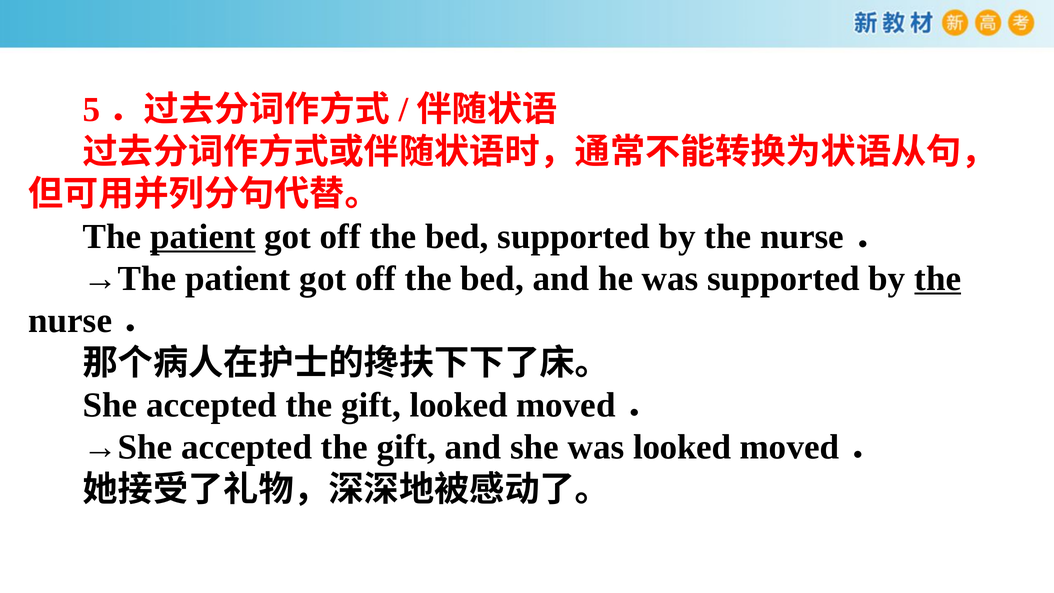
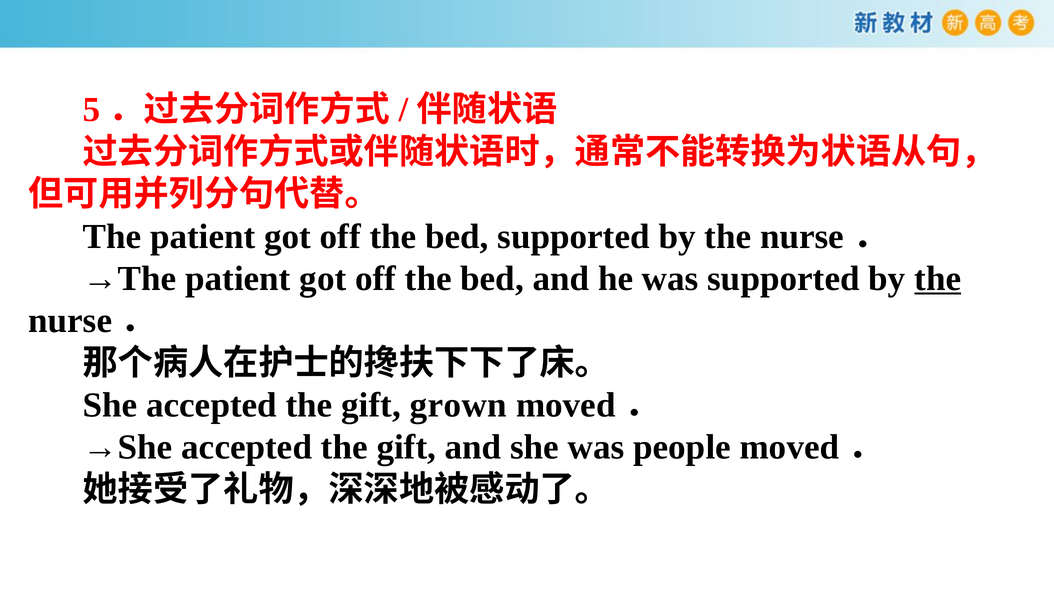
patient underline: present -> none (203, 236)
gift looked: looked -> grown (458, 405)
was looked: looked -> people (682, 447)
